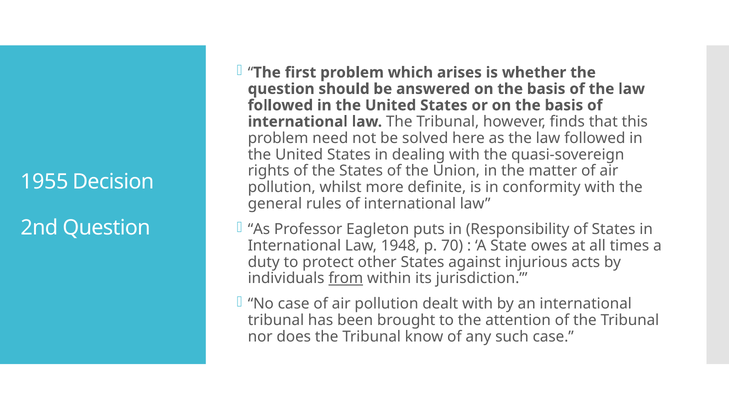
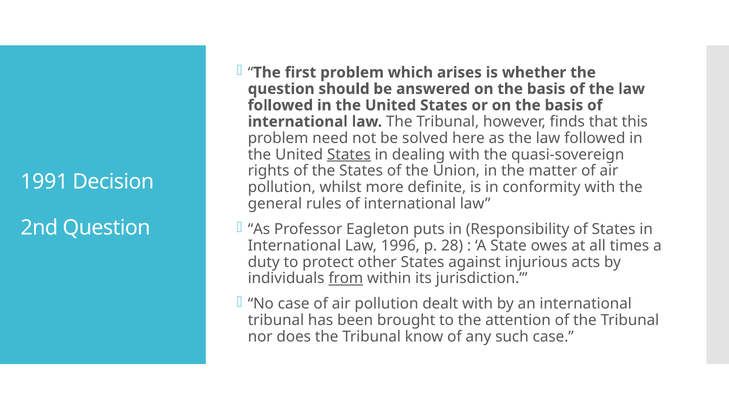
States underline: none -> present (349, 155)
1955: 1955 -> 1991 (44, 182)
1948: 1948 -> 1996 (400, 246)
70: 70 -> 28 (452, 246)
